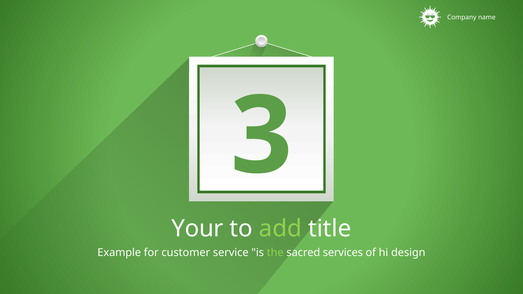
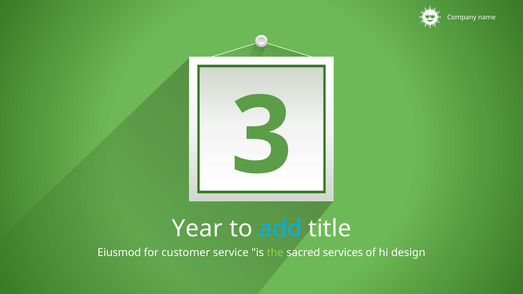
Your: Your -> Year (197, 229)
add colour: light green -> light blue (280, 229)
Example: Example -> Eiusmod (119, 253)
